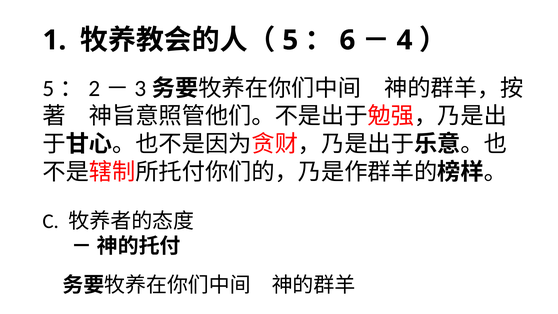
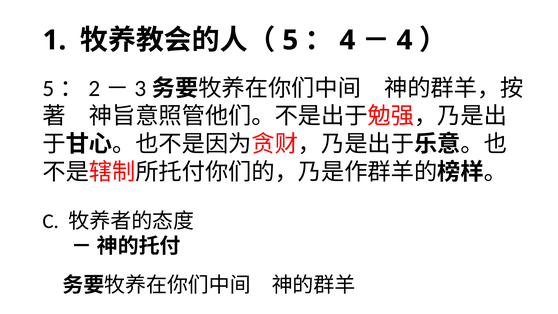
6: 6 -> 4 (347, 40)
